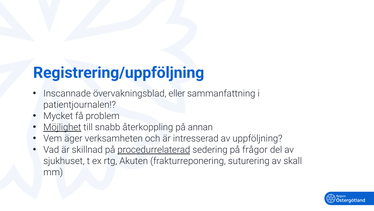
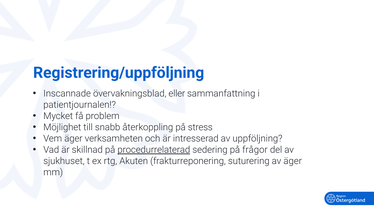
Möjlighet underline: present -> none (62, 127)
annan: annan -> stress (200, 127)
av skall: skall -> äger (293, 161)
